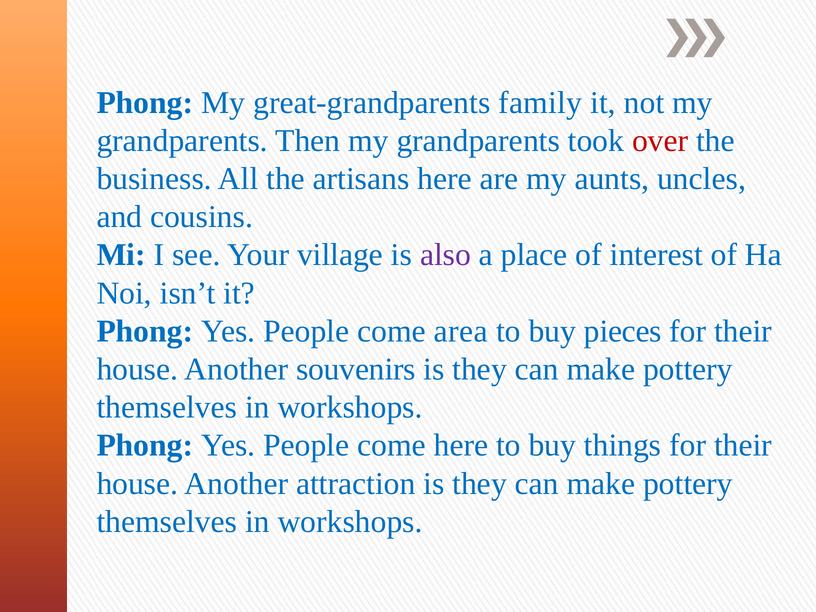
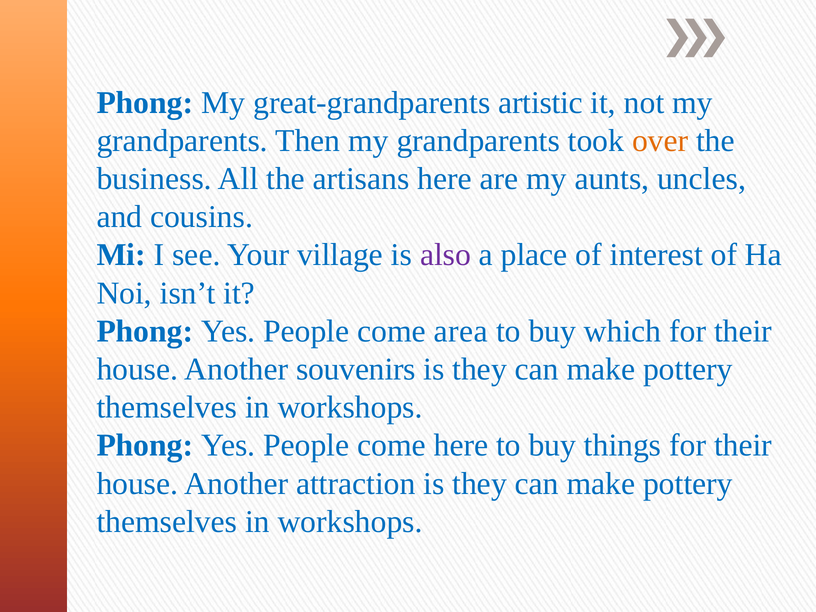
family: family -> artistic (541, 103)
over colour: red -> orange (660, 141)
pieces: pieces -> which (623, 331)
